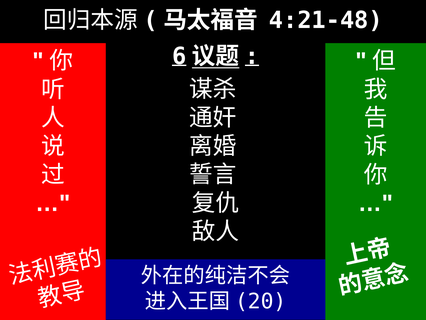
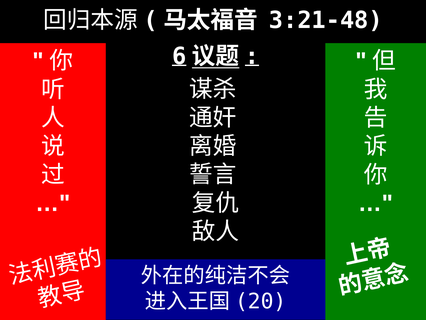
4:21-48: 4:21-48 -> 3:21-48 (326, 20)
